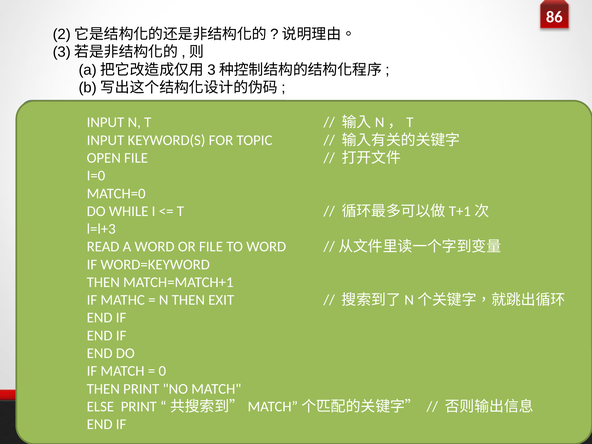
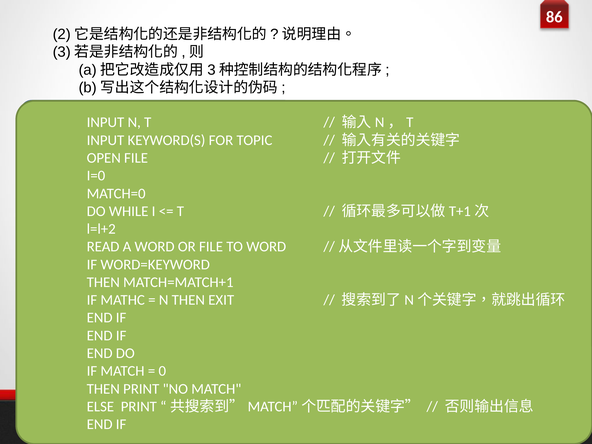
l=l+3: l=l+3 -> l=l+2 (101, 229)
